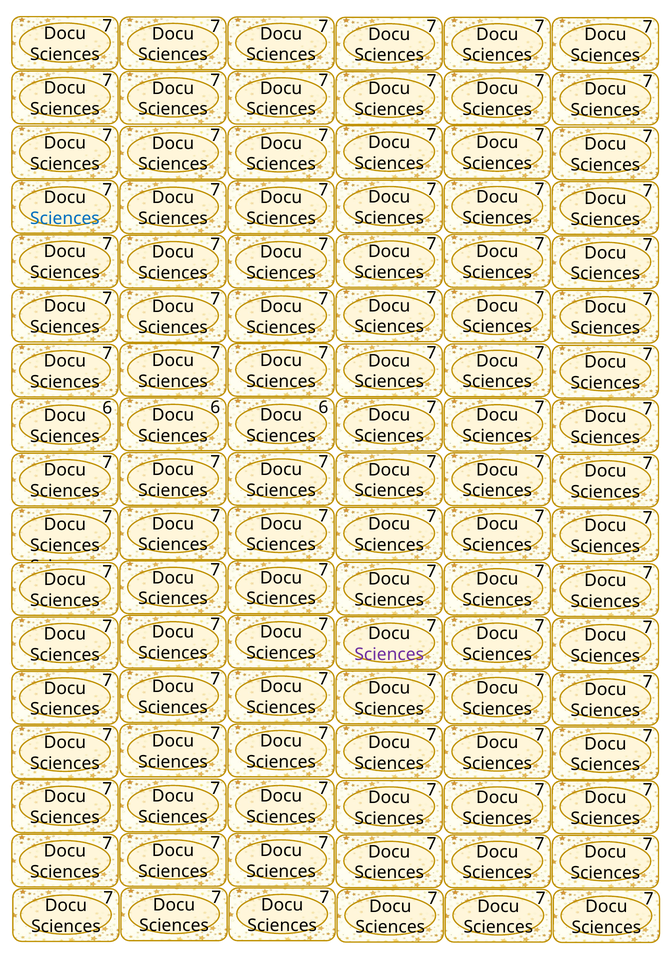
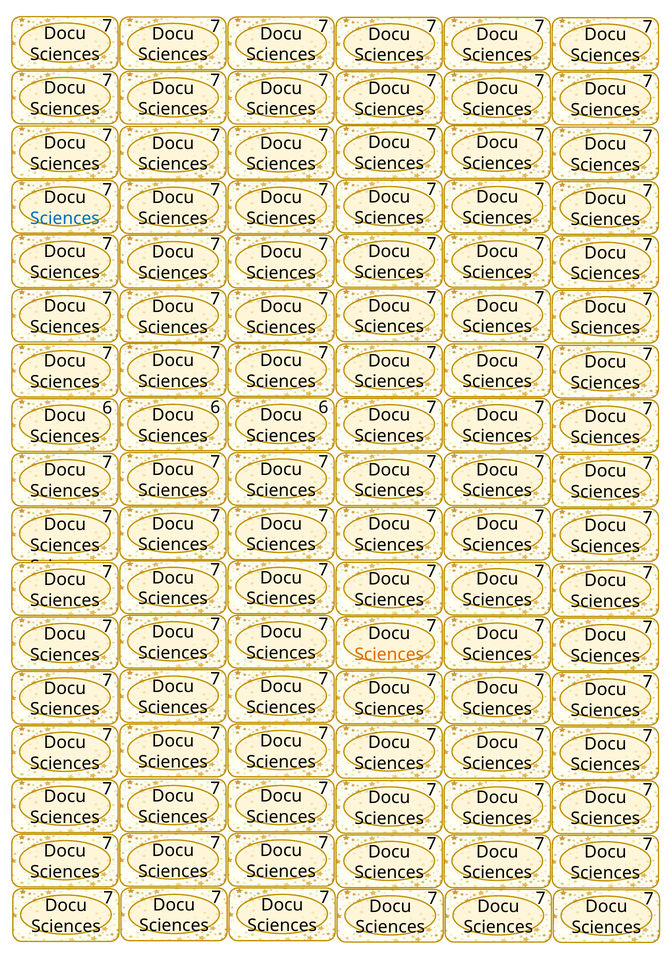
Sciences colour: purple -> orange (389, 655)
